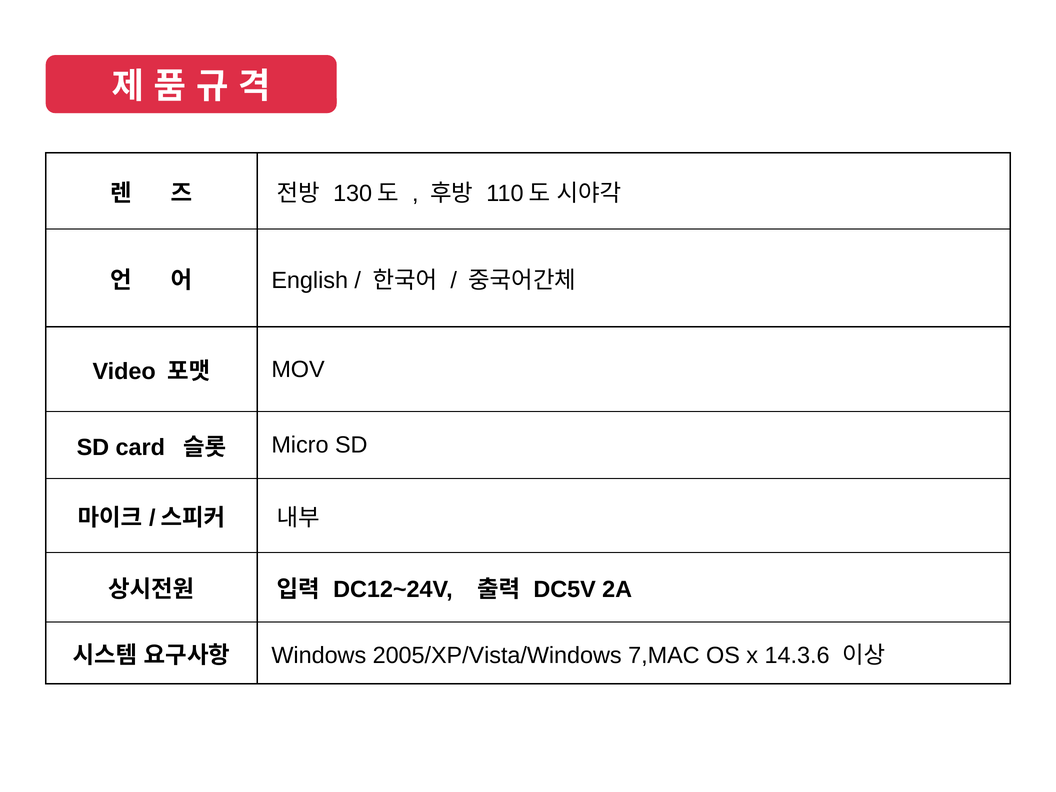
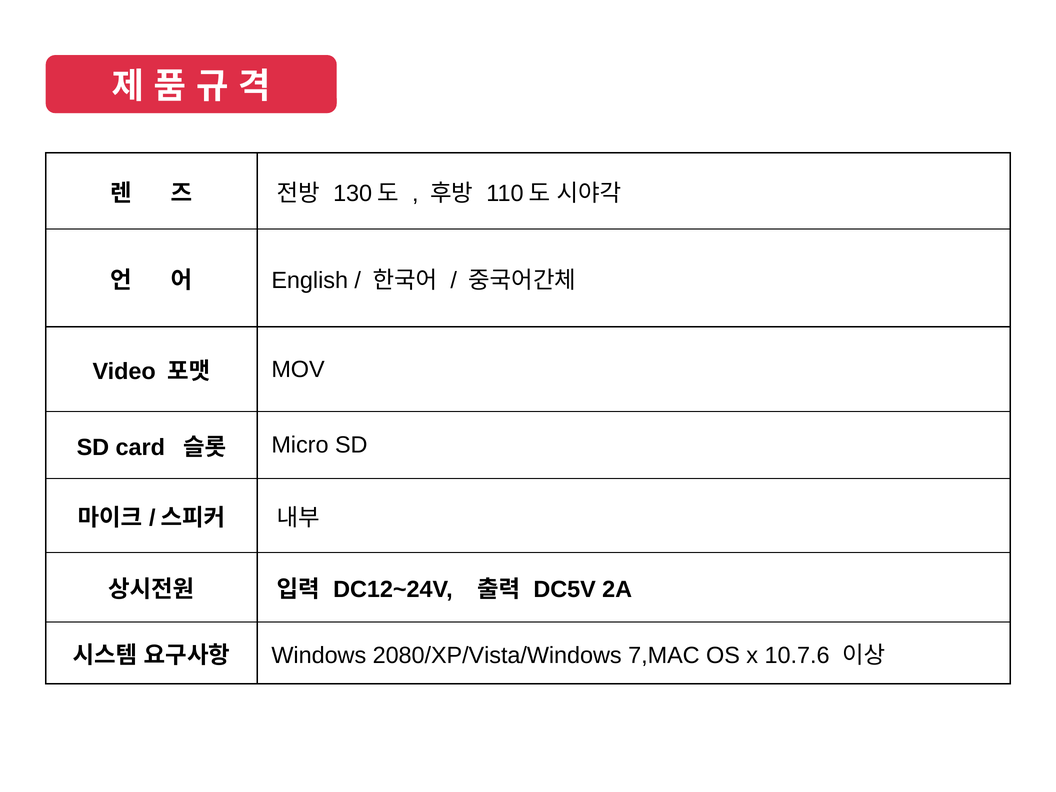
2005/XP/Vista/Windows: 2005/XP/Vista/Windows -> 2080/XP/Vista/Windows (497, 655)
14.3.6: 14.3.6 -> 10.7.6 (797, 655)
